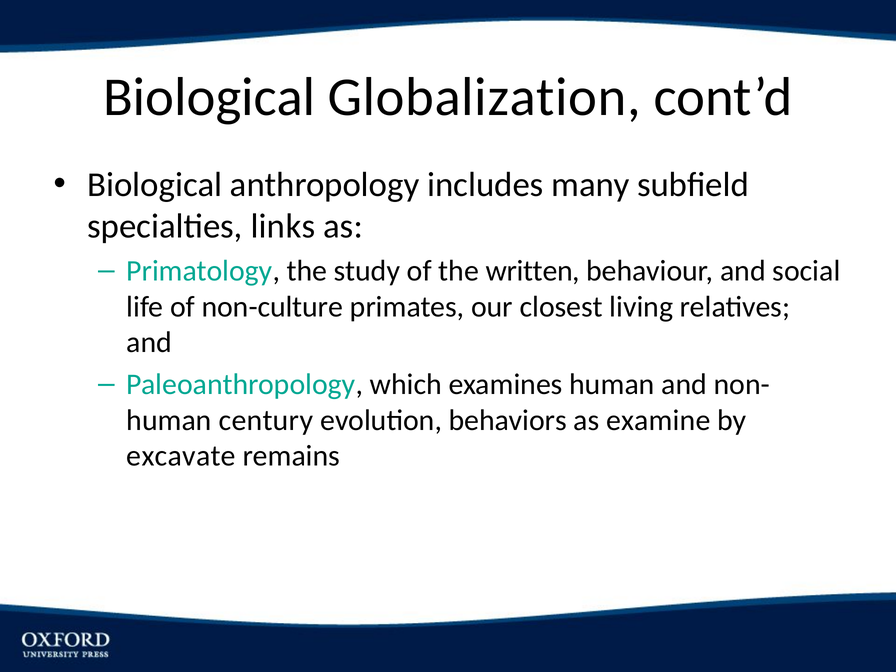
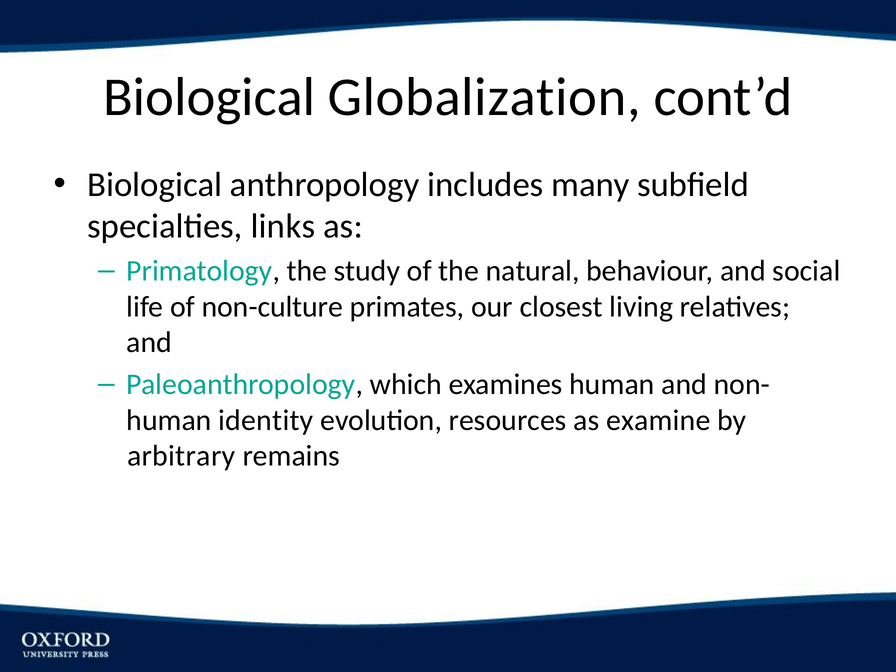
written: written -> natural (533, 271)
century: century -> identity (266, 420)
behaviors: behaviors -> resources (508, 420)
excavate: excavate -> arbitrary (181, 456)
